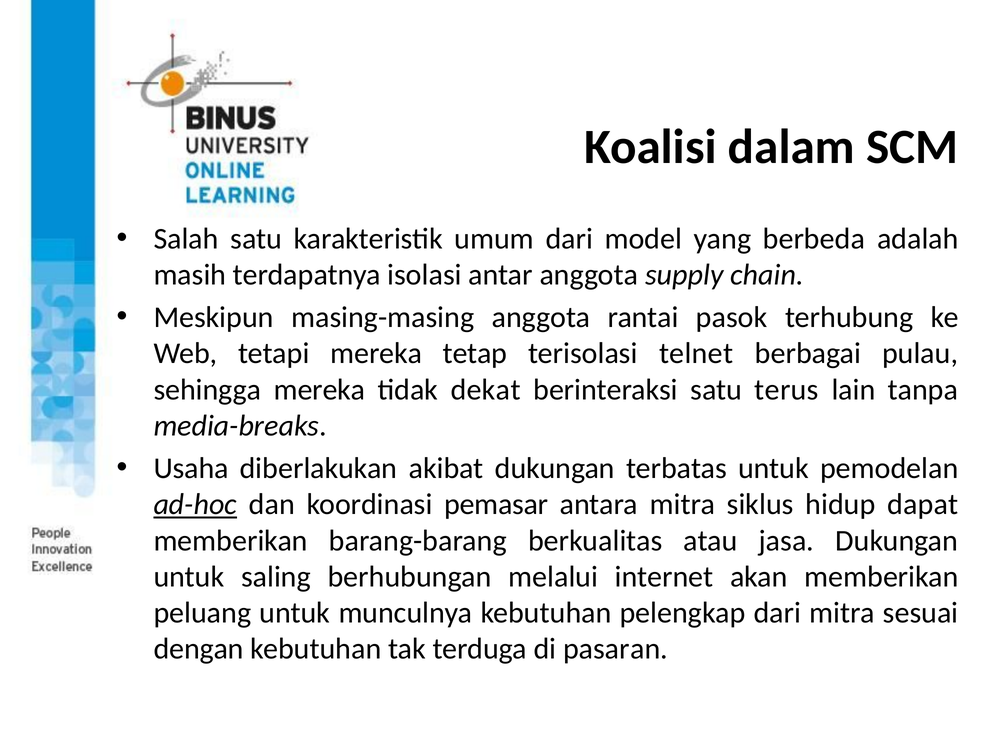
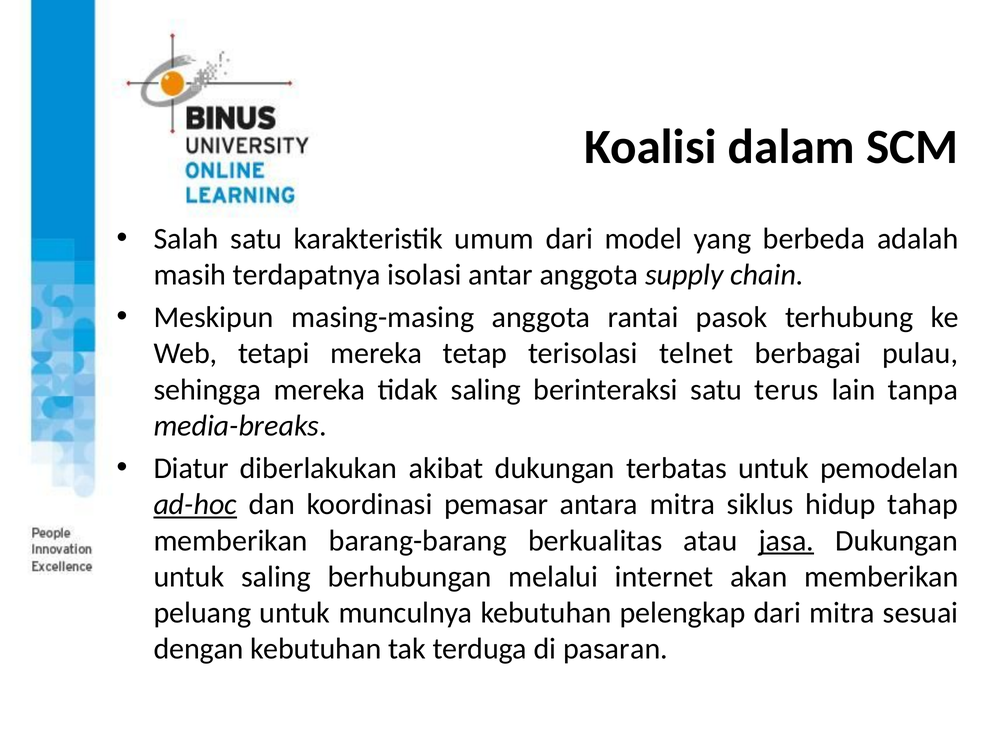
tidak dekat: dekat -> saling (486, 389)
Usaha: Usaha -> Diatur (191, 468)
dapat: dapat -> tahap (923, 504)
jasa underline: none -> present (786, 540)
